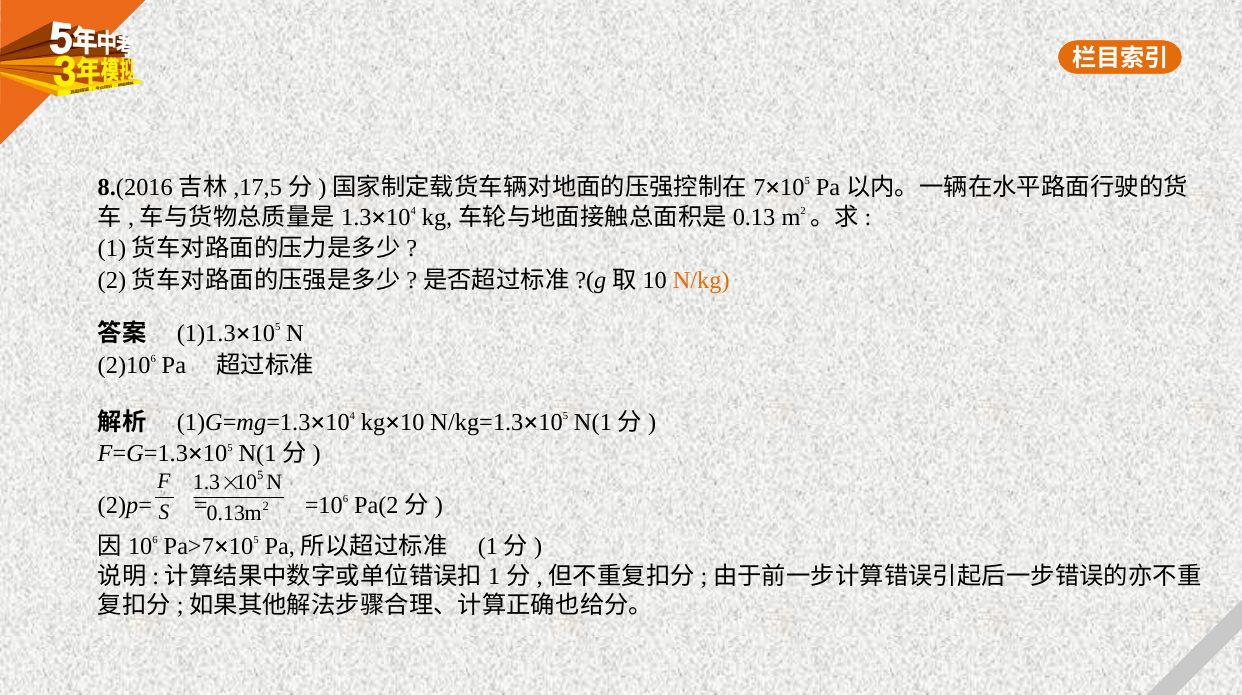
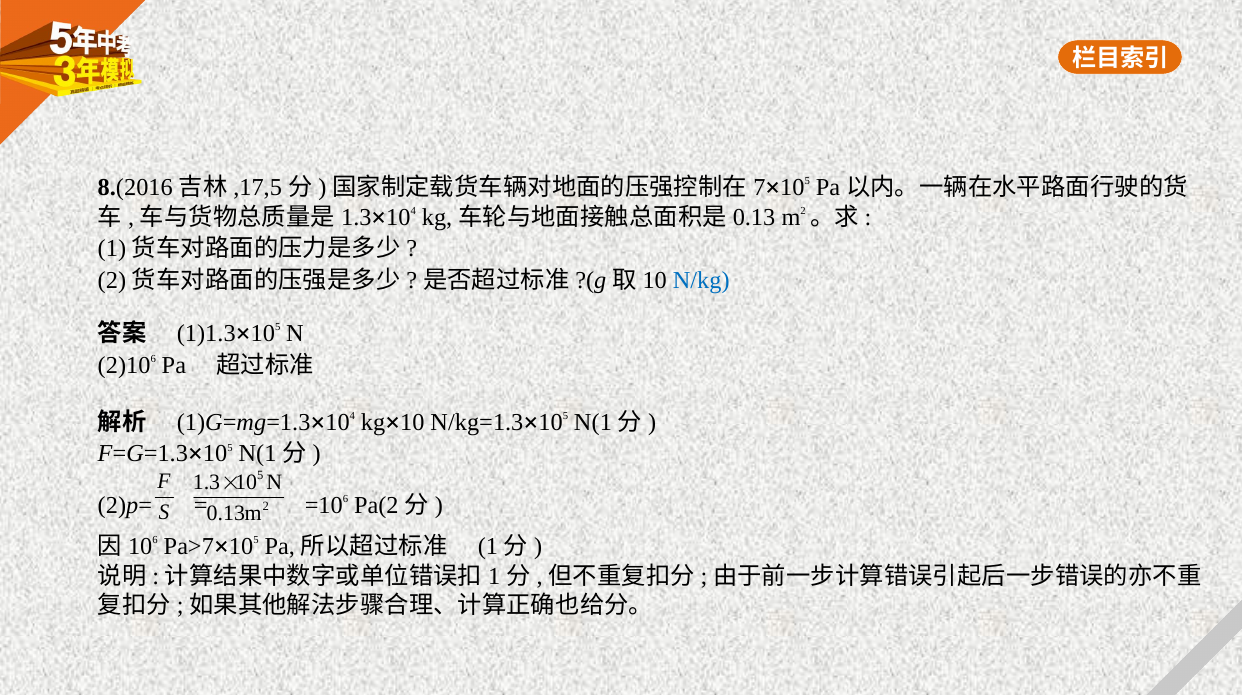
N/kg colour: orange -> blue (701, 280)
